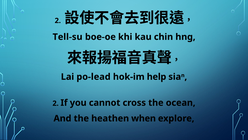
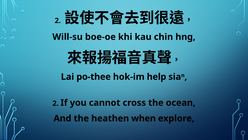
Tell-su: Tell-su -> Will-su (68, 37)
po-lead: po-lead -> po-thee (94, 77)
